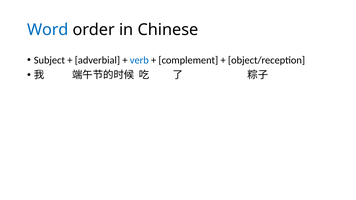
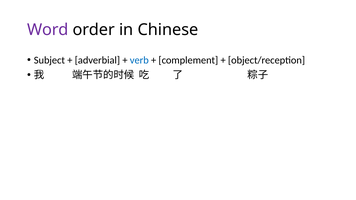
Word colour: blue -> purple (48, 30)
